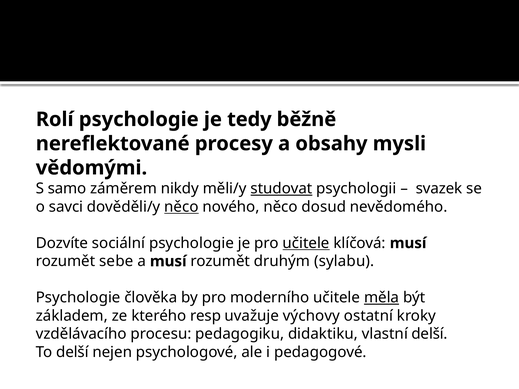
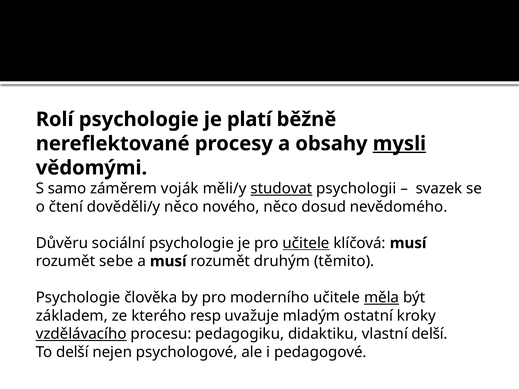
tedy: tedy -> platí (249, 119)
mysli underline: none -> present (399, 144)
nikdy: nikdy -> voják (180, 189)
savci: savci -> čtení (66, 207)
něco underline: present -> none (181, 207)
Dozvíte: Dozvíte -> Důvěru (62, 243)
sylabu: sylabu -> těmito (344, 261)
výchovy: výchovy -> mladým (311, 316)
vzdělávacího underline: none -> present (81, 334)
